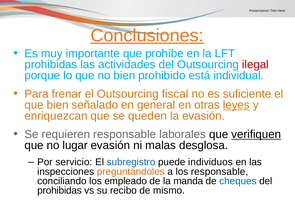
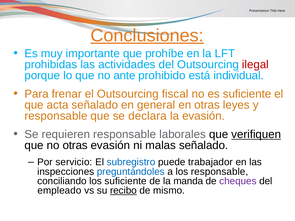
no bien: bien -> ante (124, 76)
que bien: bien -> acta (58, 105)
leyes underline: present -> none (236, 105)
enriquezcan: enriquezcan -> responsable (56, 116)
queden: queden -> declara (148, 116)
no lugar: lugar -> otras (75, 146)
malas desglosa: desglosa -> señalado (204, 146)
individuos: individuos -> trabajador (211, 162)
preguntándoles colour: orange -> blue (131, 172)
los empleado: empleado -> suficiente (126, 181)
cheques colour: blue -> purple (238, 181)
prohibidas: prohibidas -> empleado (59, 191)
recibo underline: none -> present (123, 191)
